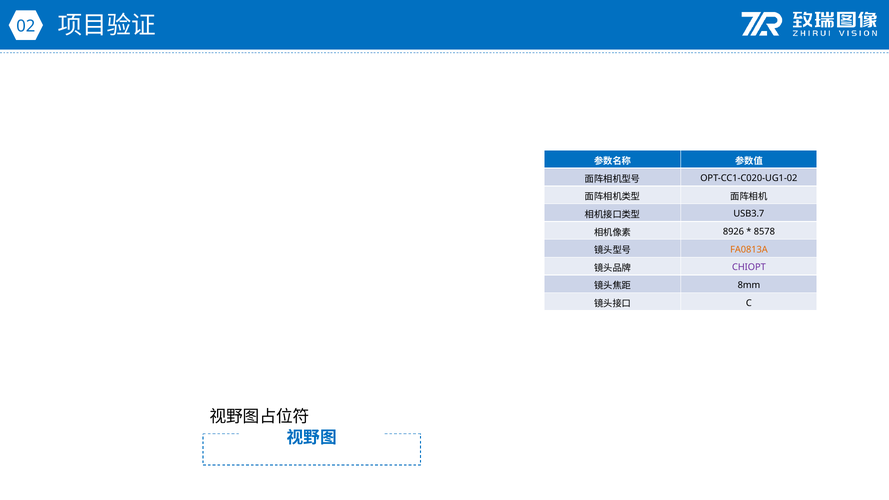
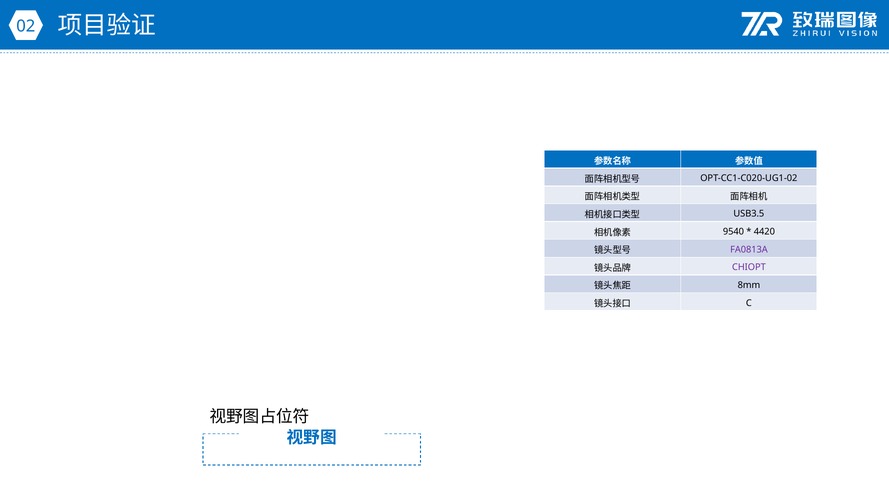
USB3.7: USB3.7 -> USB3.5 (749, 214)
8926: 8926 -> 9540 (733, 232)
8578: 8578 -> 4420 (764, 232)
FA0813A colour: orange -> purple (749, 250)
